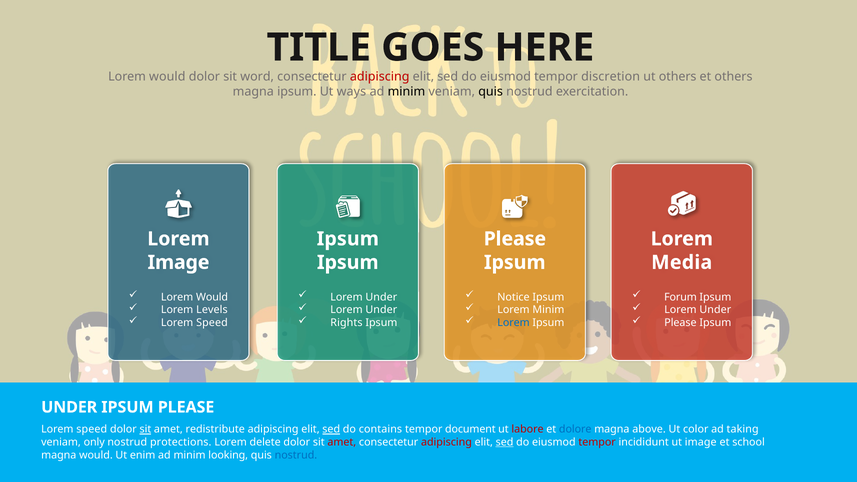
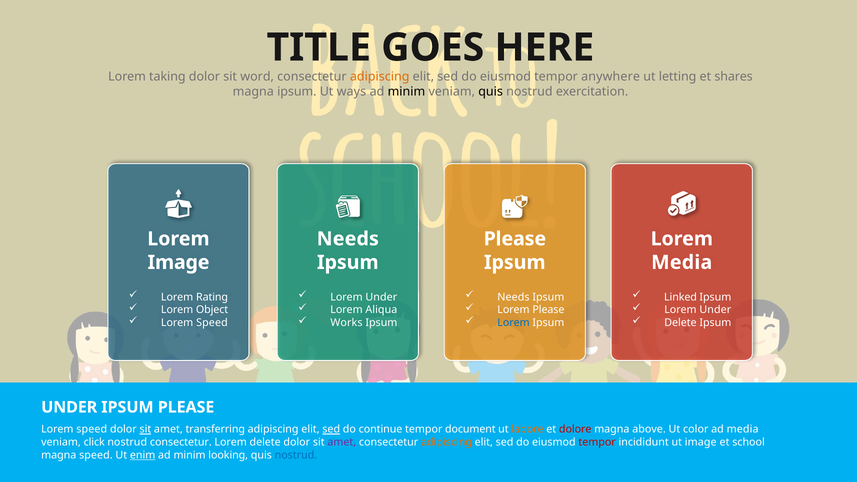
would: would -> taking (167, 77)
adipiscing colour: red -> orange (380, 77)
discretion: discretion -> anywhere (611, 77)
ut others: others -> letting (678, 77)
et others: others -> shares (734, 77)
Ipsum: Ipsum -> Needs (348, 239)
Would: Would -> Rating (212, 297)
Notice: Notice -> Needs (513, 297)
Forum: Forum -> Linked (680, 297)
Levels: Levels -> Object (212, 310)
Under: Under -> Aliqua (381, 310)
Lorem Minim: Minim -> Please (548, 310)
Rights: Rights -> Works (346, 323)
Please: Please -> Delete (680, 323)
redistribute: redistribute -> transferring (215, 429)
contains: contains -> continue (381, 429)
labore colour: red -> orange (528, 429)
dolore colour: blue -> red (575, 429)
ad taking: taking -> media (743, 429)
only: only -> click (94, 442)
nostrud protections: protections -> consectetur (181, 442)
amet colour: red -> purple (342, 442)
adipiscing colour: red -> orange (446, 442)
sed underline: present -> none (505, 442)
magna would: would -> speed (96, 455)
enim underline: none -> present (143, 455)
